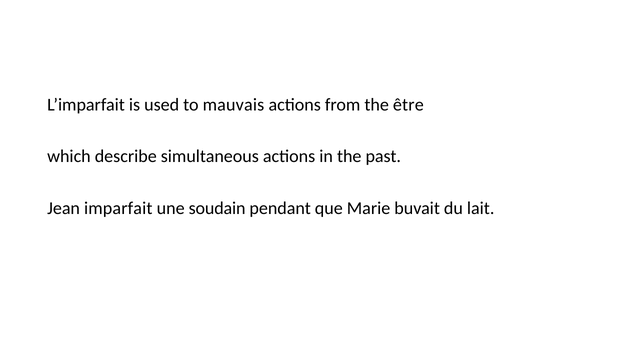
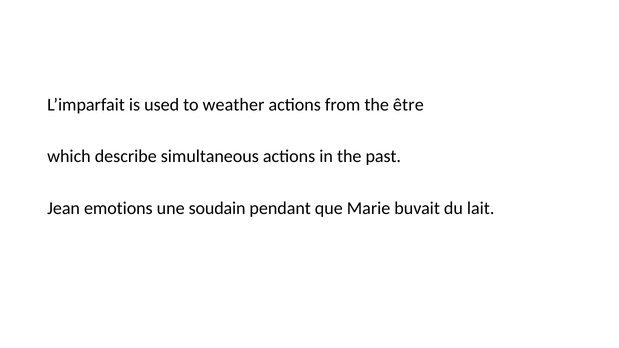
mauvais: mauvais -> weather (233, 105)
imparfait: imparfait -> emotions (118, 208)
